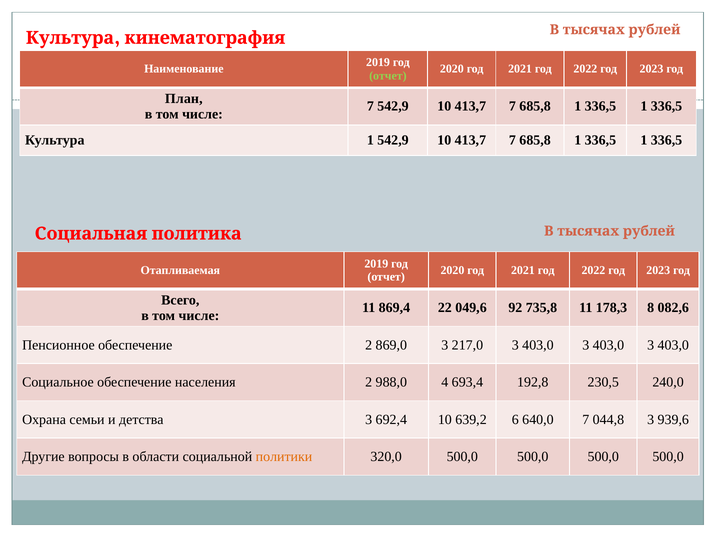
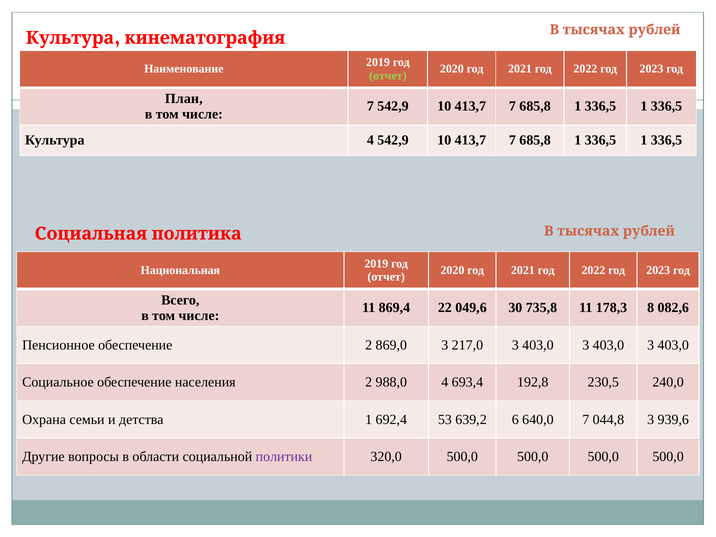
Культура 1: 1 -> 4 (370, 140)
Отапливаемая: Отапливаемая -> Национальная (180, 270)
92: 92 -> 30 (515, 308)
детства 3: 3 -> 1 (369, 420)
692,4 10: 10 -> 53 (445, 420)
политики colour: orange -> purple (284, 457)
